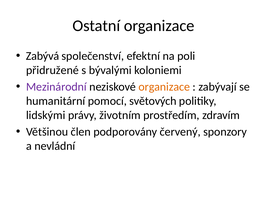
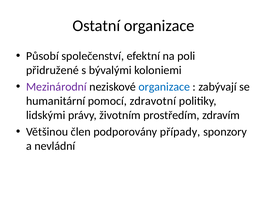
Zabývá: Zabývá -> Působí (42, 56)
organizace colour: orange -> blue (164, 87)
světových: světových -> zdravotní (153, 101)
červený: červený -> případy (180, 132)
